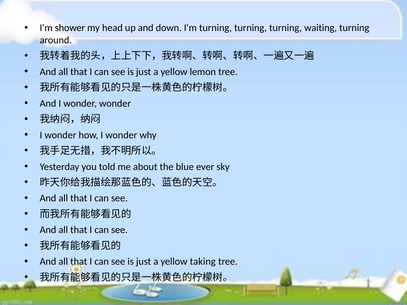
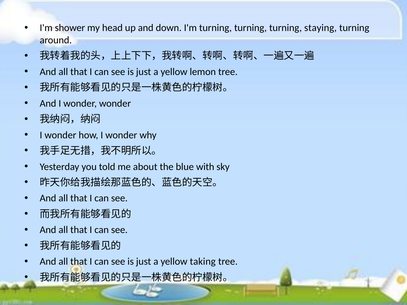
waiting: waiting -> staying (321, 28)
ever: ever -> with (205, 167)
